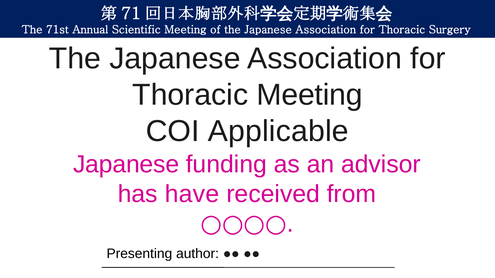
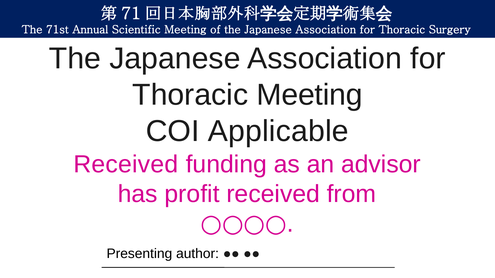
Japanese: Japanese -> Received (126, 165)
have: have -> profit (192, 194)
